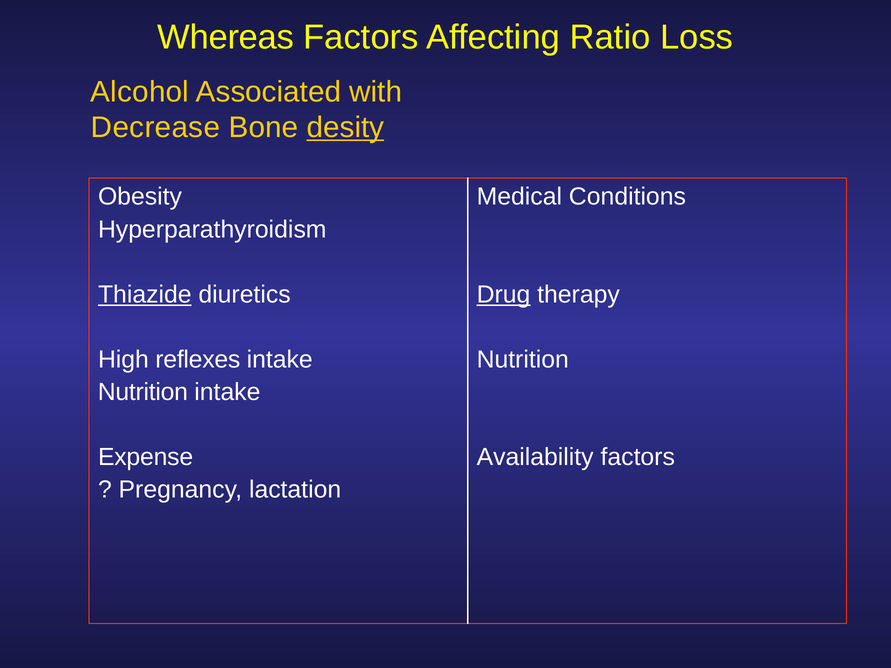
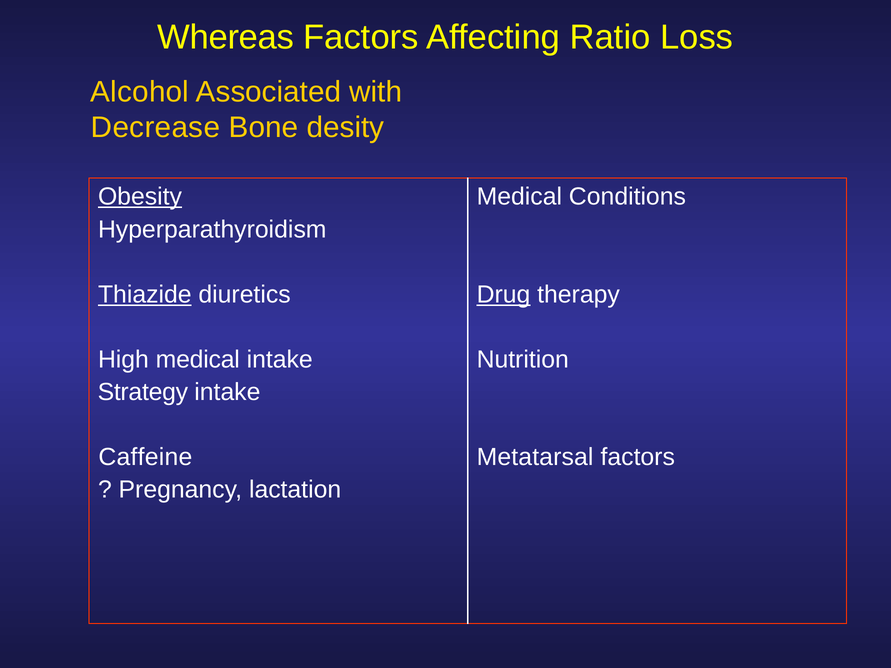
desity underline: present -> none (345, 128)
Obesity underline: none -> present (140, 197)
High reflexes: reflexes -> medical (198, 360)
Nutrition: Nutrition -> Strategy (143, 392)
Expense: Expense -> Caffeine (145, 457)
Availability: Availability -> Metatarsal (535, 457)
